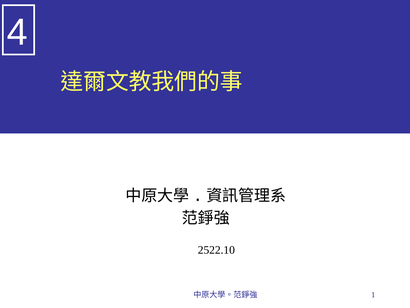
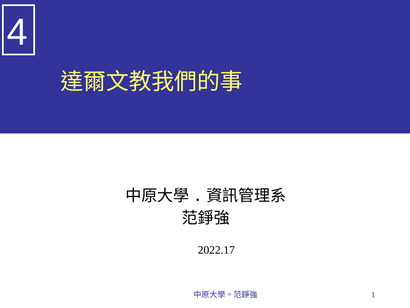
2522.10: 2522.10 -> 2022.17 (216, 250)
